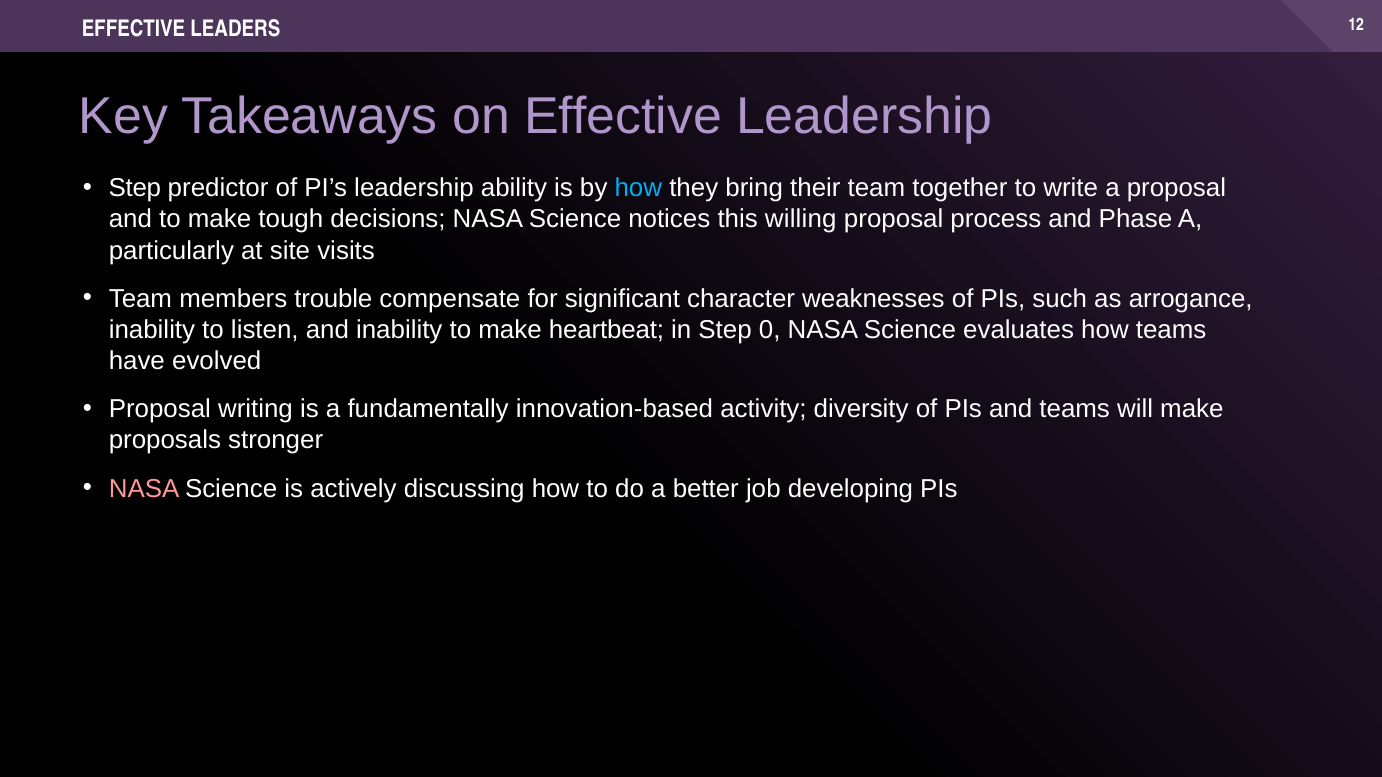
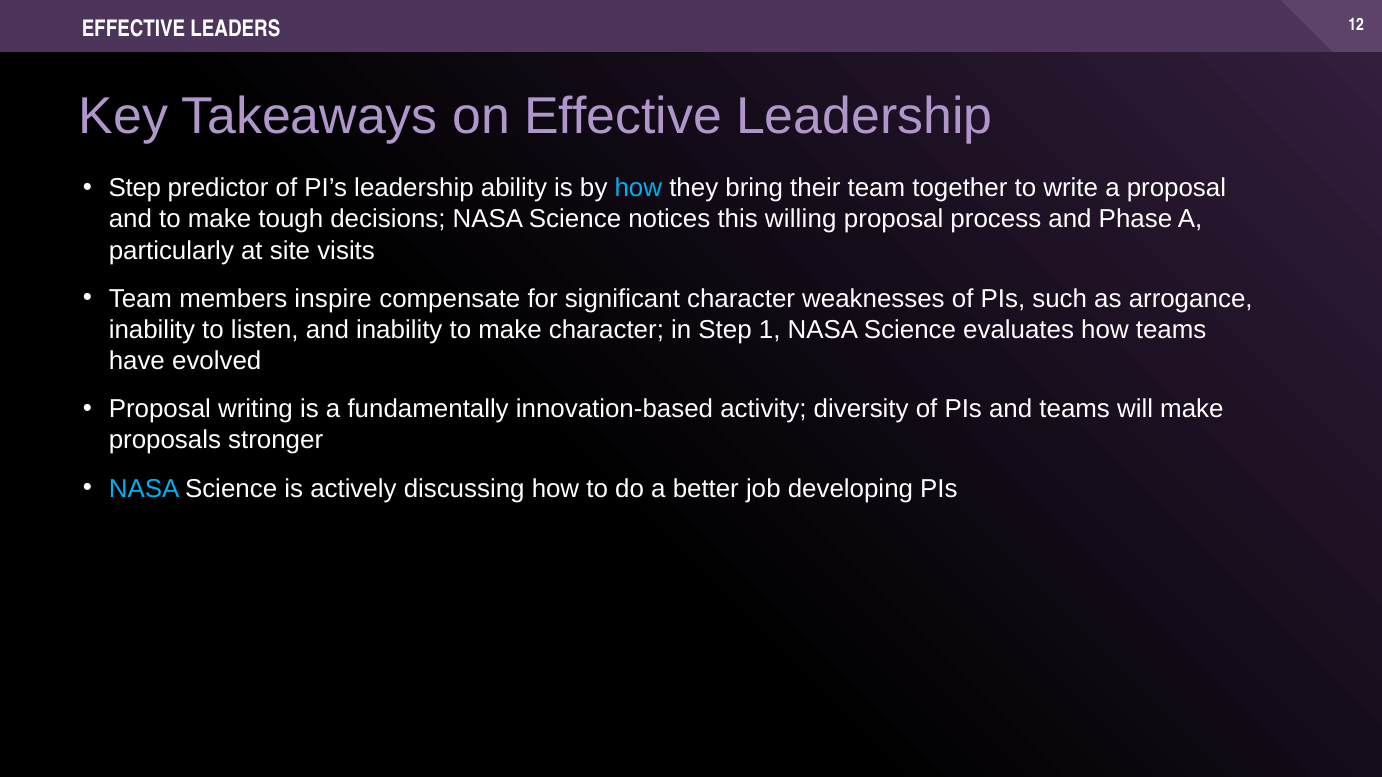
trouble: trouble -> inspire (333, 299)
make heartbeat: heartbeat -> character (606, 330)
0: 0 -> 1 (770, 330)
NASA colour: pink -> light blue (144, 489)
